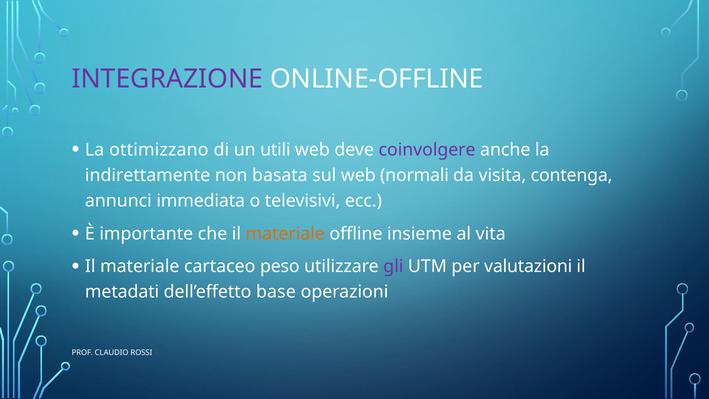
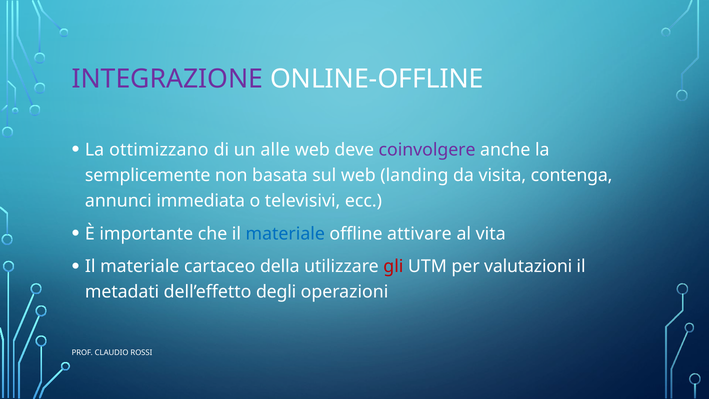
utili: utili -> alle (275, 150)
indirettamente: indirettamente -> semplicemente (148, 175)
normali: normali -> landing (414, 175)
materiale colour: orange -> blue (285, 234)
insieme: insieme -> attivare (419, 234)
peso: peso -> della (280, 266)
gli colour: purple -> red (393, 266)
base: base -> degli (276, 292)
